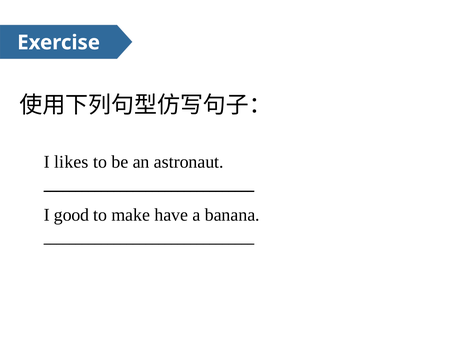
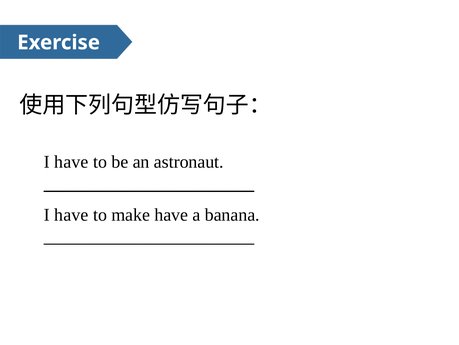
likes: likes -> have (71, 161)
good: good -> have (71, 214)
